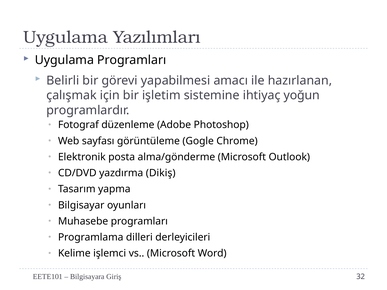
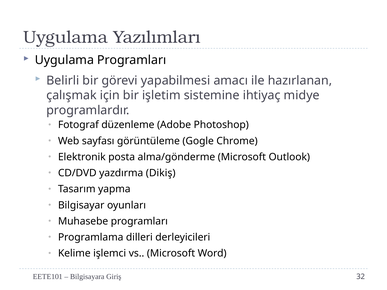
yoğun: yoğun -> midye (302, 95)
